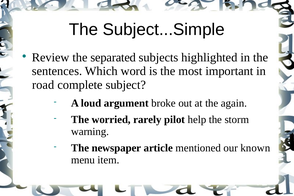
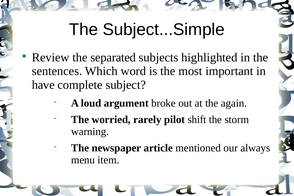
road: road -> have (43, 85)
help: help -> shift (197, 120)
known: known -> always (255, 148)
